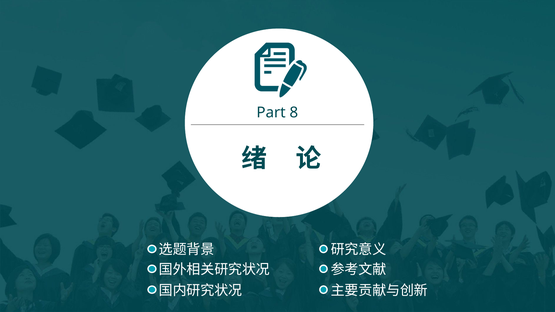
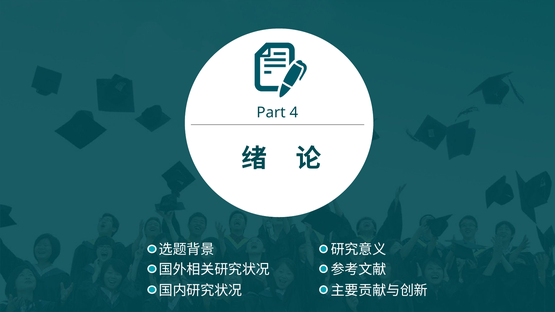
8: 8 -> 4 (294, 113)
